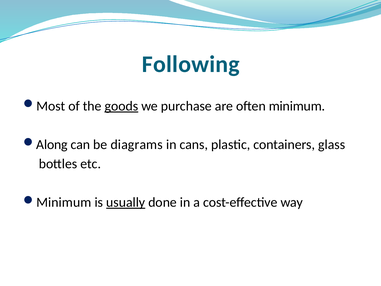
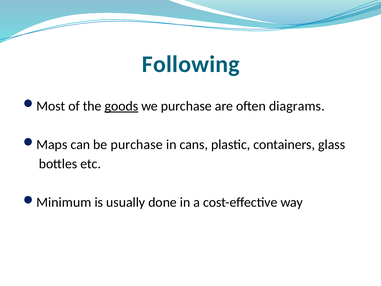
often minimum: minimum -> diagrams (297, 106)
Along: Along -> Maps (52, 144)
be diagrams: diagrams -> purchase (137, 144)
usually underline: present -> none (126, 202)
